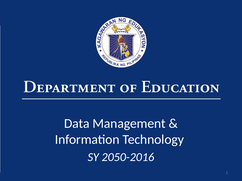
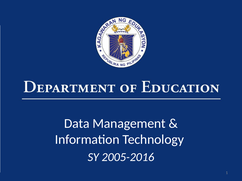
2050-2016: 2050-2016 -> 2005-2016 (128, 158)
